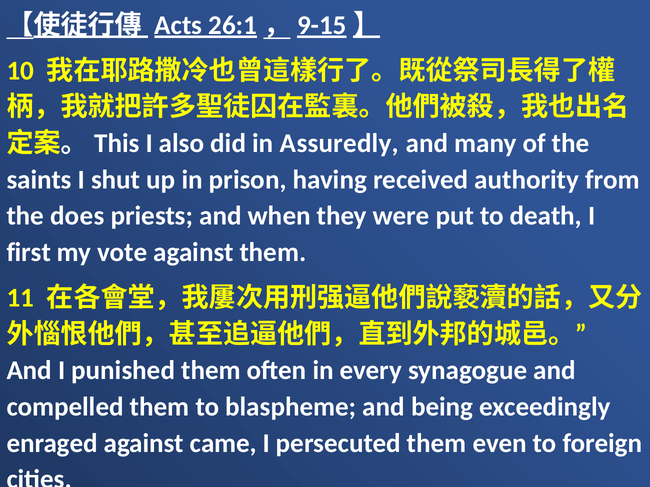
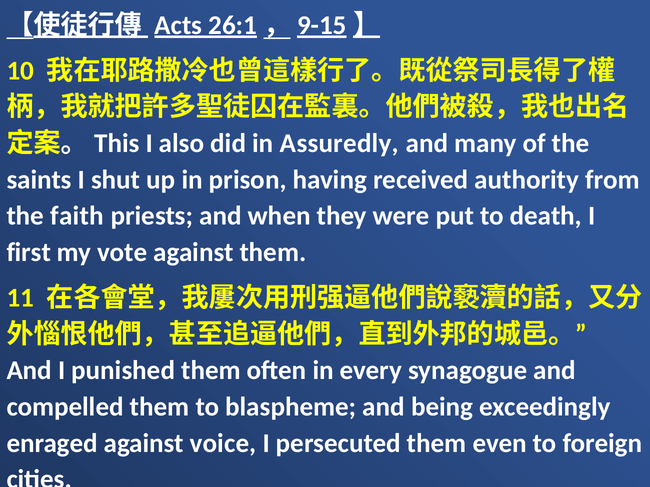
does: does -> faith (77, 216)
came: came -> voice (223, 444)
